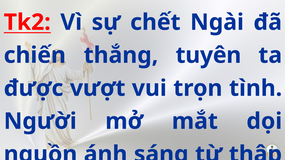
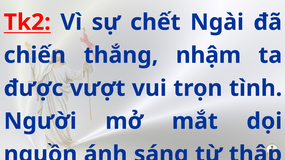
tuyên: tuyên -> nhậm (208, 55)
